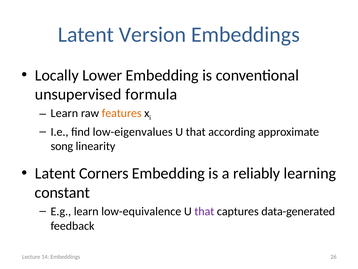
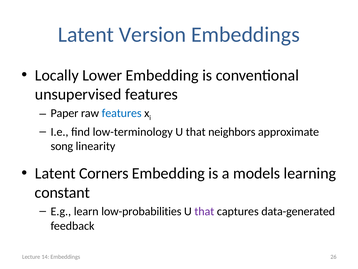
unsupervised formula: formula -> features (151, 94)
Learn: Learn -> Paper (64, 113)
features colour: orange -> blue (122, 113)
low-eigenvalues: low-eigenvalues -> low-terminology (133, 132)
according: according -> neighbors (232, 132)
reliably: reliably -> models (257, 173)
low-equivalence: low-equivalence -> low-probabilities (141, 211)
